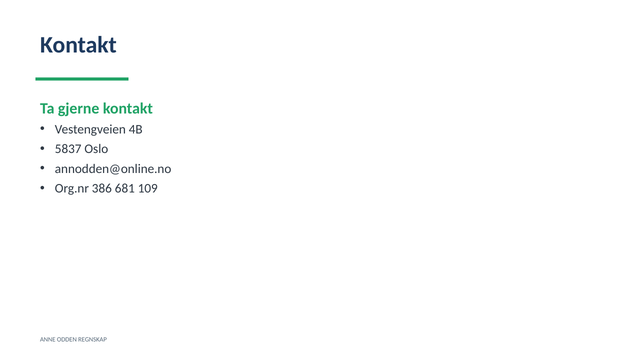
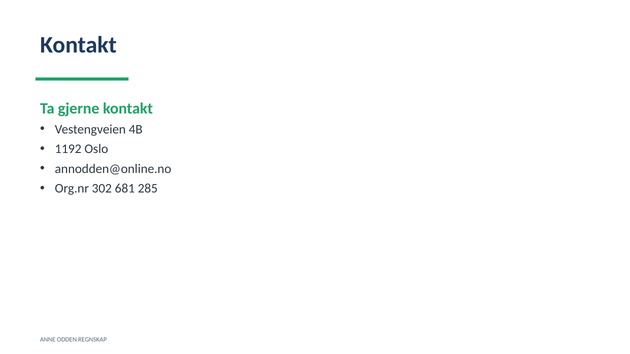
5837: 5837 -> 1192 (68, 149)
386: 386 -> 302 (102, 189)
109: 109 -> 285 (148, 189)
